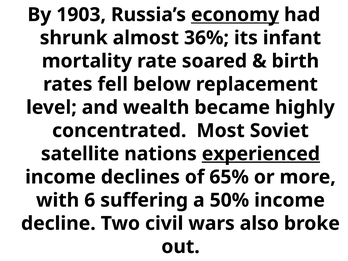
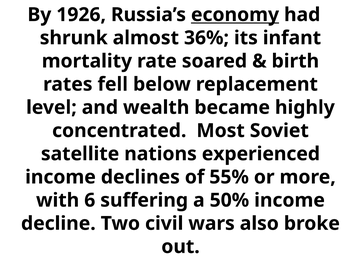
1903: 1903 -> 1926 (81, 15)
experienced underline: present -> none (261, 154)
65%: 65% -> 55% (229, 177)
